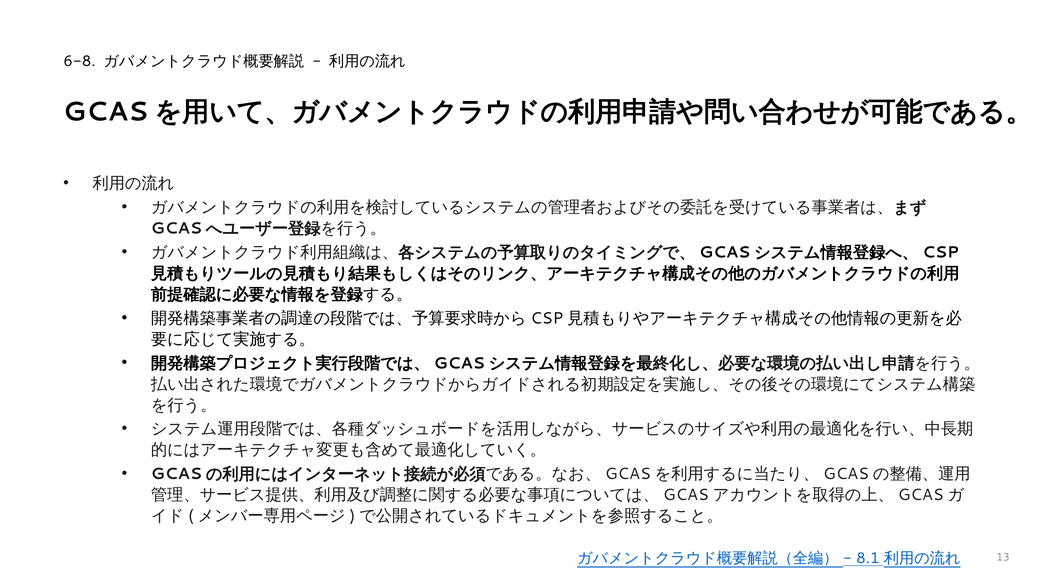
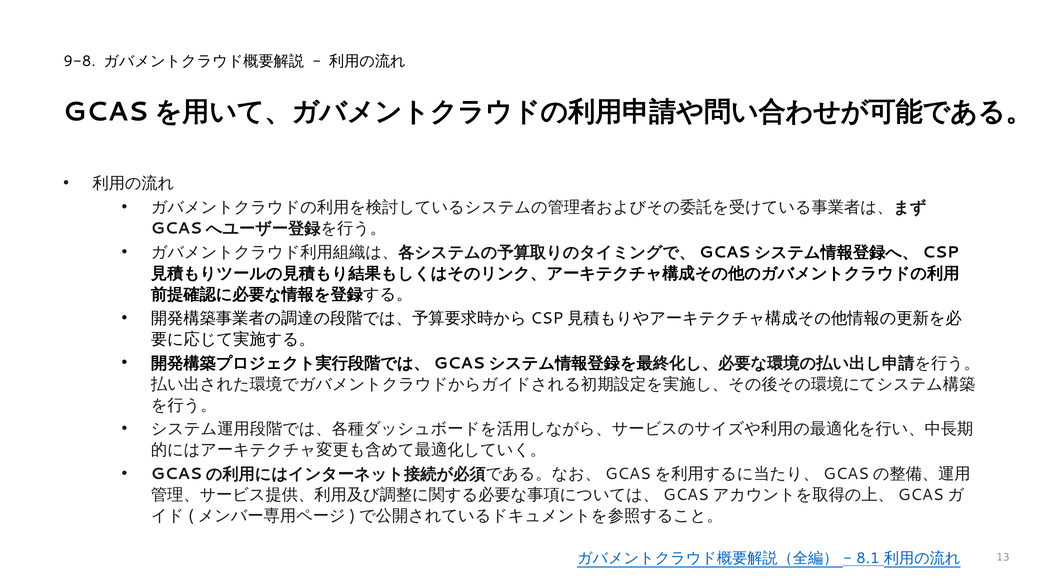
6-8: 6-8 -> 9-8 (79, 61)
